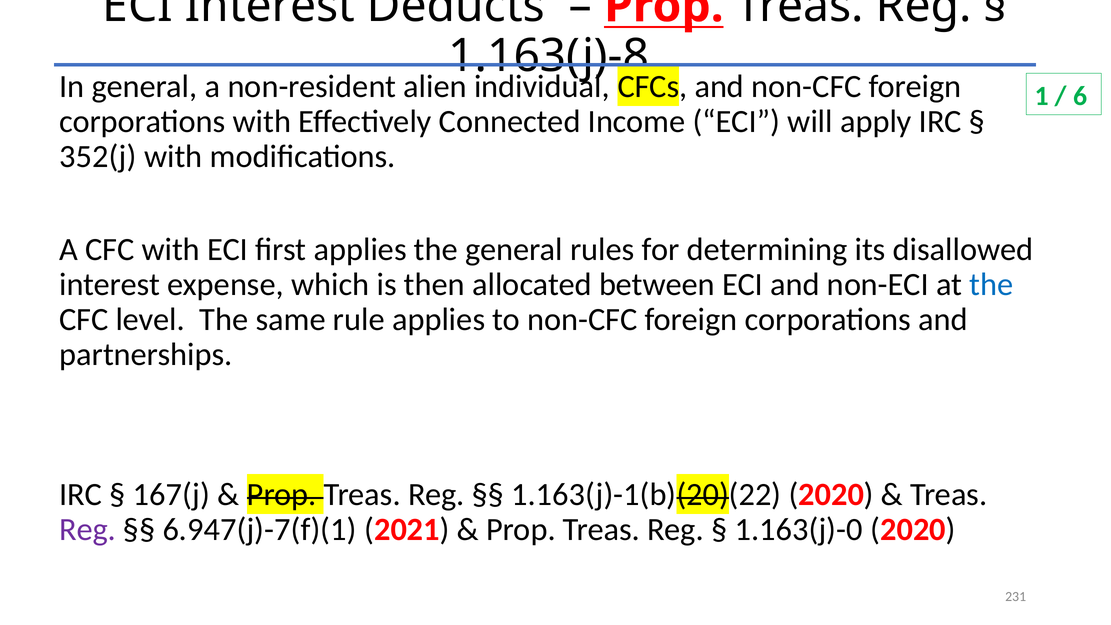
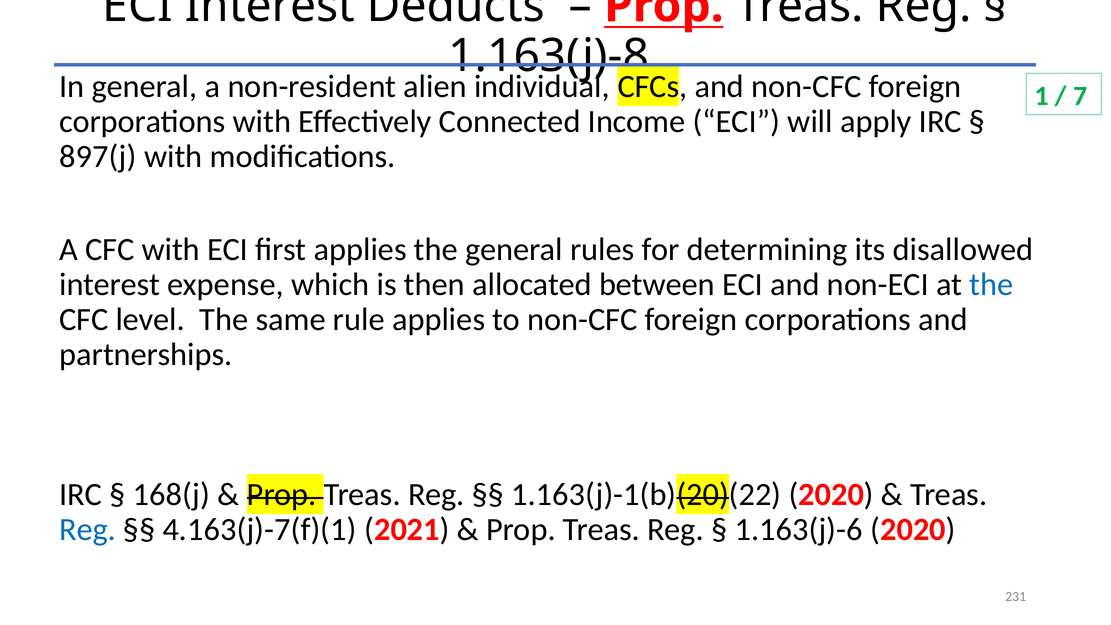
6: 6 -> 7 (1080, 96)
352(j: 352(j -> 897(j (98, 156)
167(j: 167(j -> 168(j (171, 494)
Reg colour: purple -> blue (88, 529)
6.947(j)-7(f)(1: 6.947(j)-7(f)(1 -> 4.163(j)-7(f)(1 (260, 529)
1.163(j)-0: 1.163(j)-0 -> 1.163(j)-6 (799, 529)
